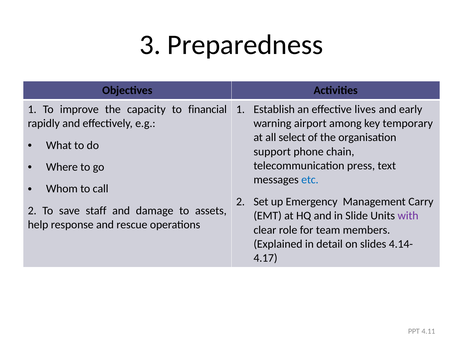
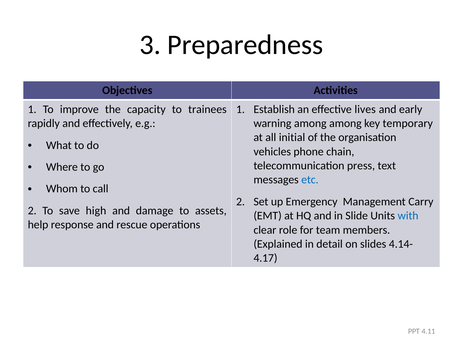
financial: financial -> trainees (207, 109)
warning airport: airport -> among (310, 123)
select: select -> initial (292, 138)
support: support -> vehicles (272, 152)
staff: staff -> high (96, 211)
with colour: purple -> blue (408, 216)
